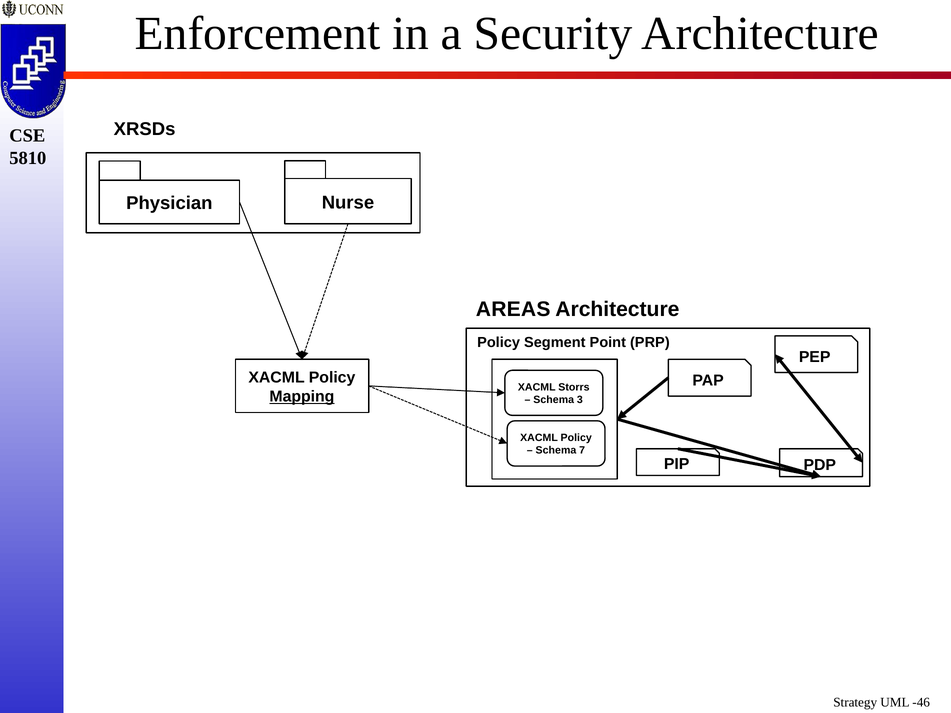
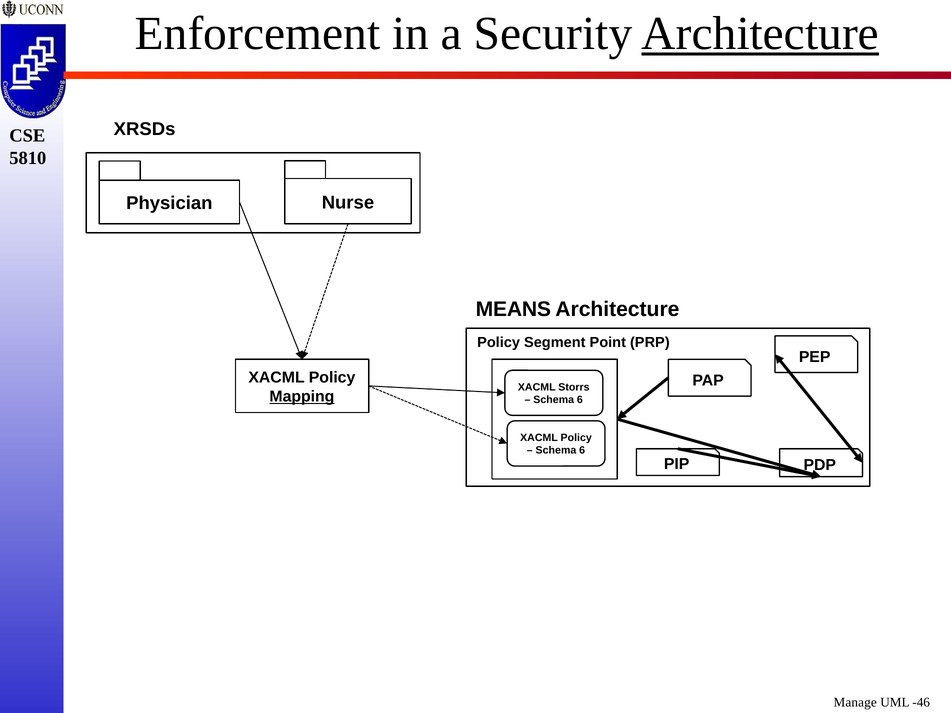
Architecture underline: none -> present (760, 34)
AREAS: AREAS -> MEANS (513, 310)
3: 3 -> 6 (580, 400)
7: 7 -> 6 (582, 451)
Strategy: Strategy -> Manage (855, 703)
